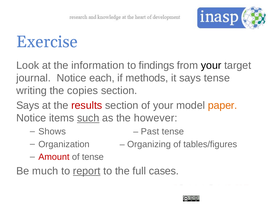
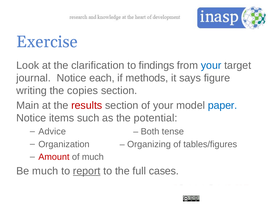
information: information -> clarification (98, 65)
your colour: black -> blue (211, 65)
says tense: tense -> figure (217, 78)
Says: Says -> Main (28, 105)
paper colour: orange -> blue (223, 105)
such underline: present -> none (88, 118)
however: however -> potential (156, 118)
Shows: Shows -> Advice (52, 131)
Past: Past -> Both (150, 131)
of tense: tense -> much (93, 156)
